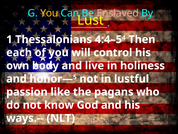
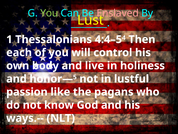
You colour: yellow -> light green (49, 13)
